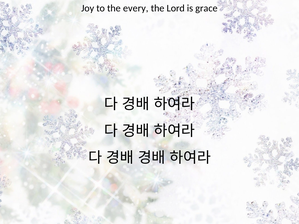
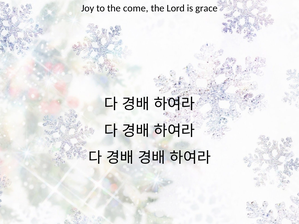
every: every -> come (136, 8)
